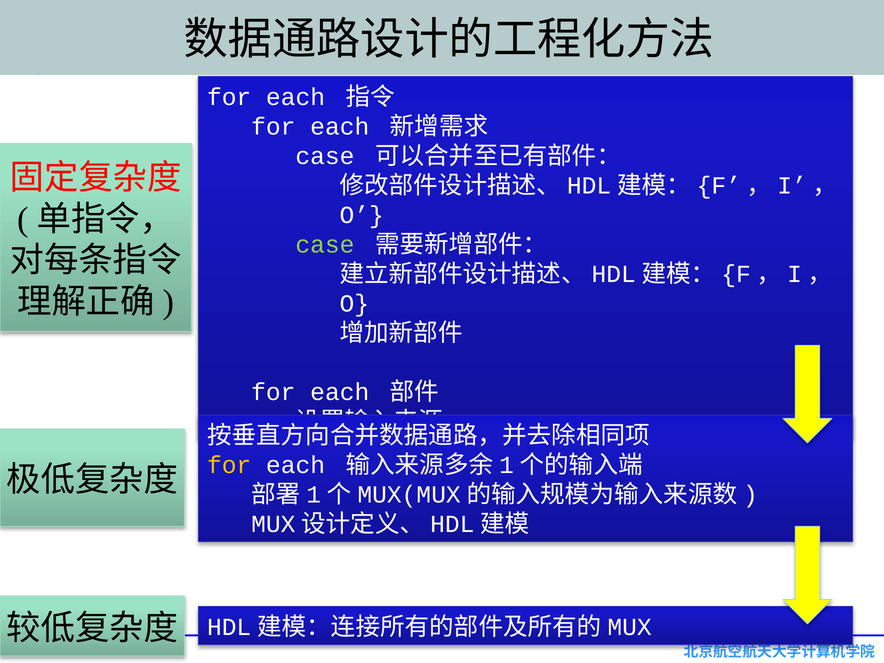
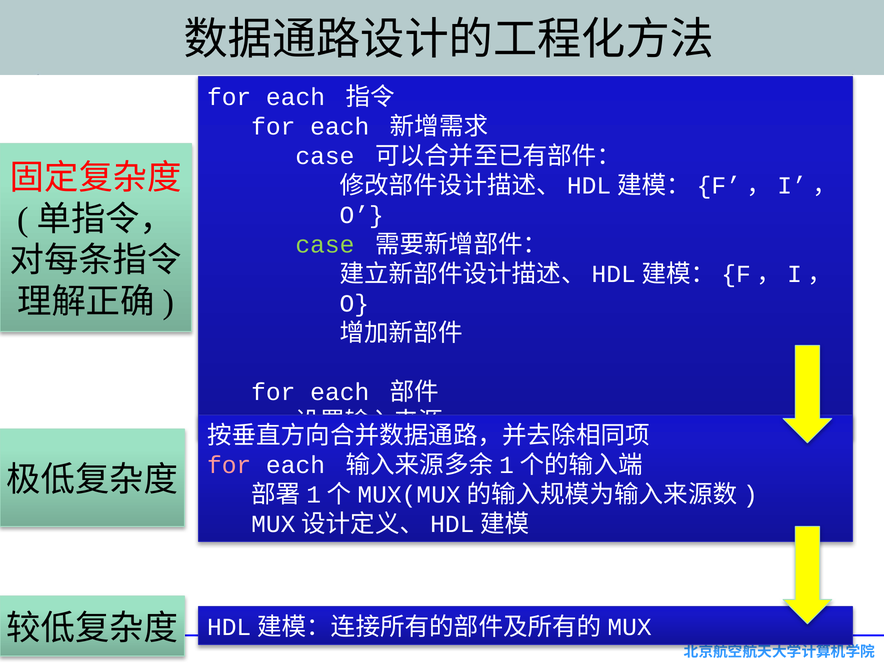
for colour: yellow -> pink (229, 465)
